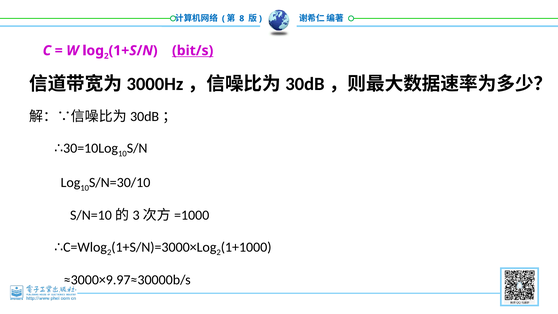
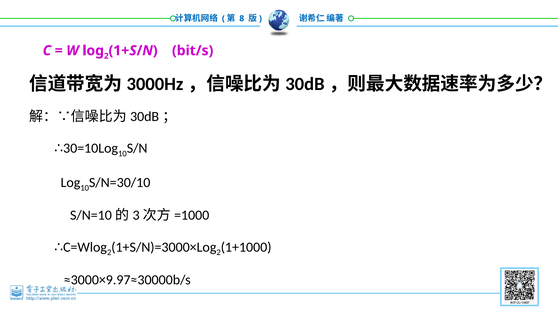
bit/s underline: present -> none (193, 51)
